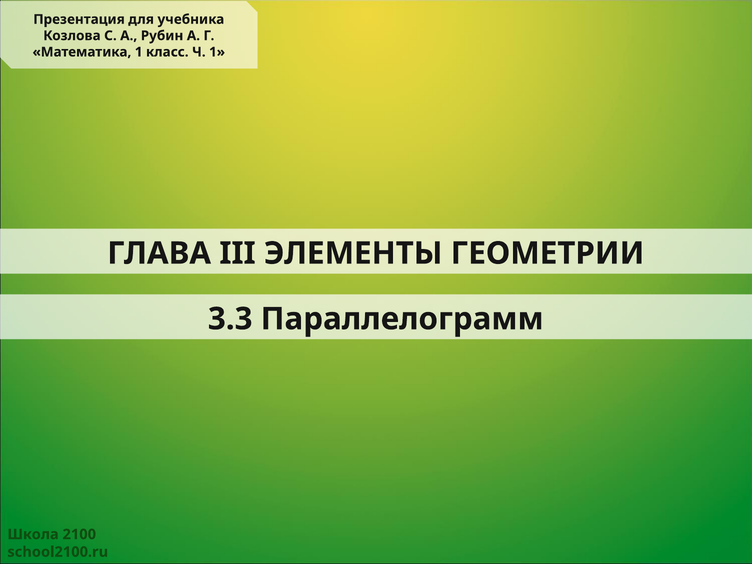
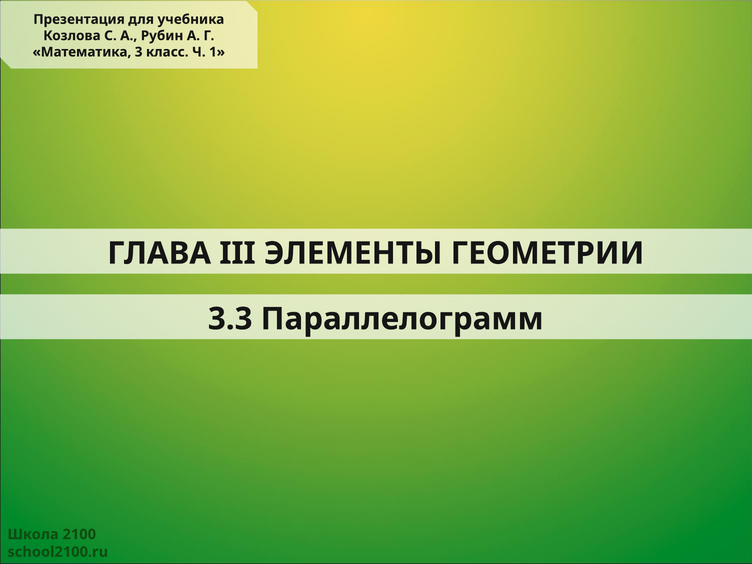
Математика 1: 1 -> 3 (139, 52)
